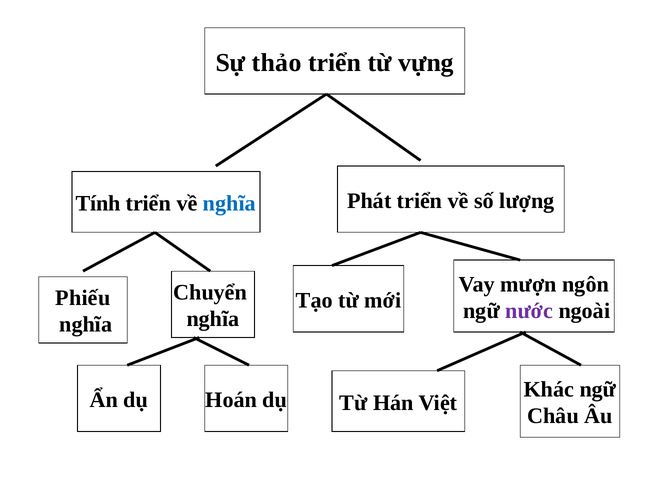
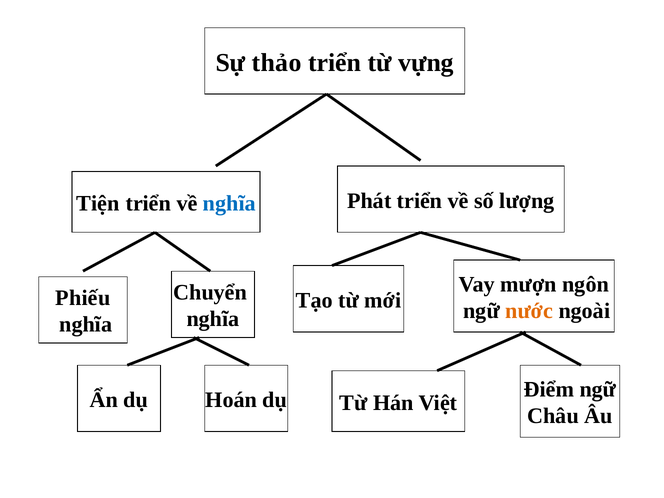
Tính: Tính -> Tiện (98, 204)
nước colour: purple -> orange (529, 311)
Khác: Khác -> Điểm (549, 389)
